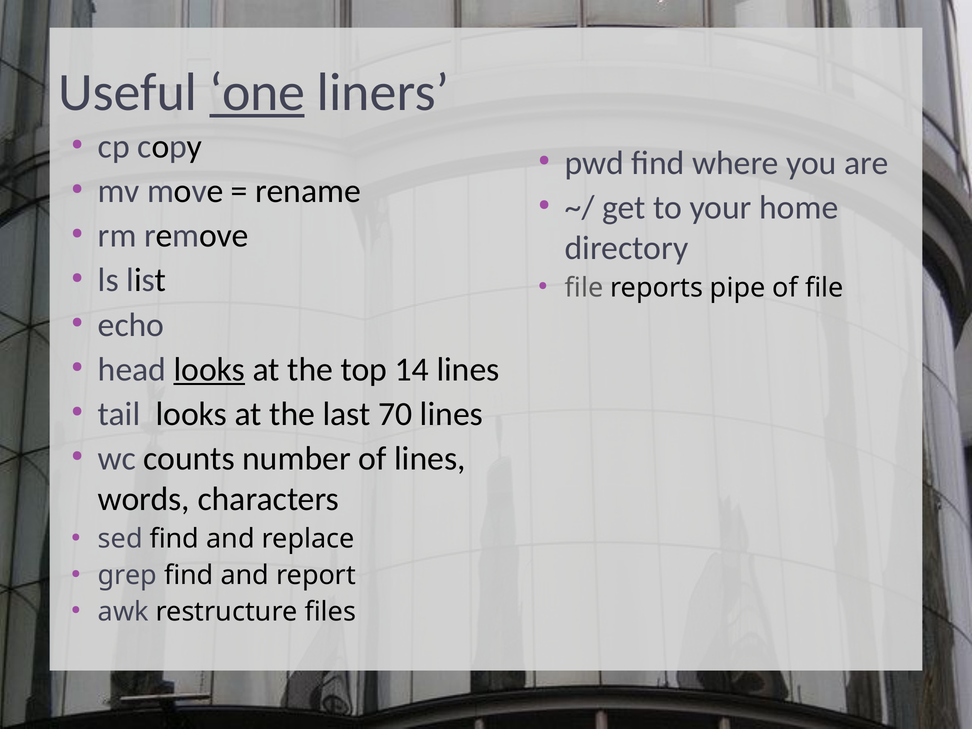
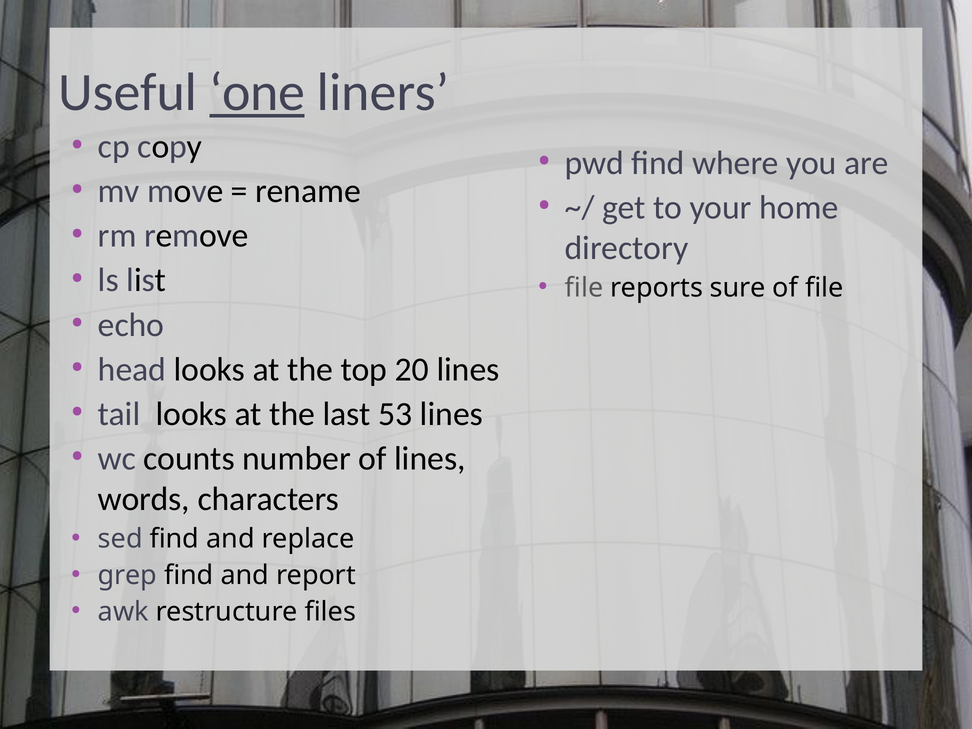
pipe: pipe -> sure (738, 288)
looks underline: present -> none (209, 369)
14: 14 -> 20 (412, 369)
70: 70 -> 53 (395, 414)
